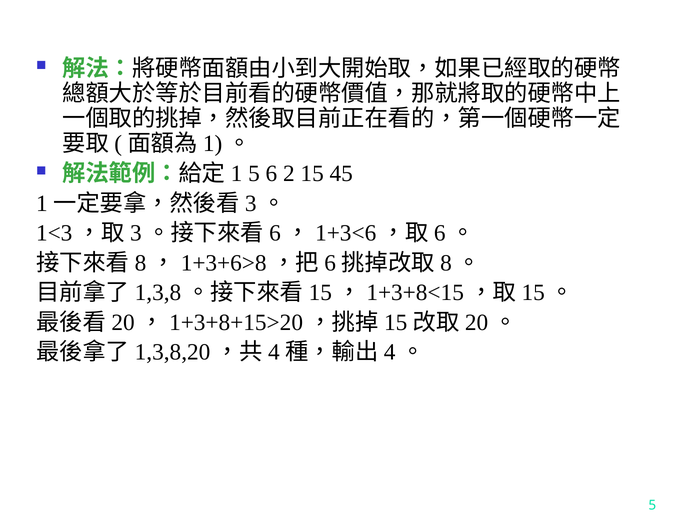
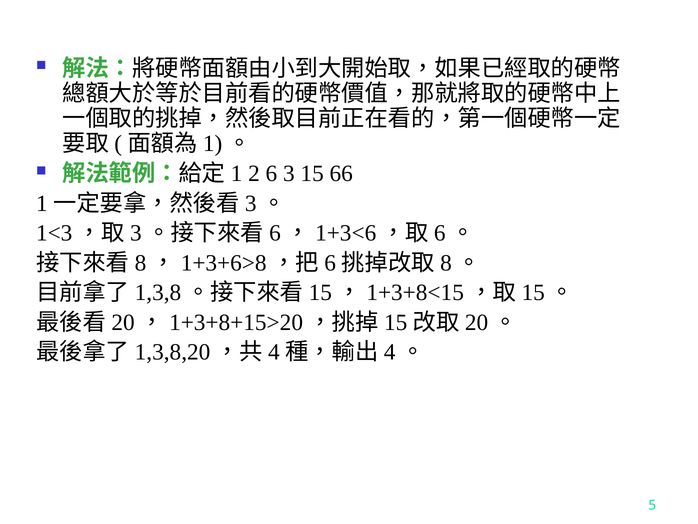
5: 5 -> 2 (254, 173)
2: 2 -> 3 (289, 173)
45: 45 -> 66 (341, 173)
